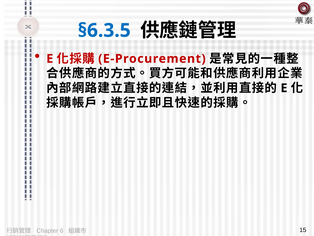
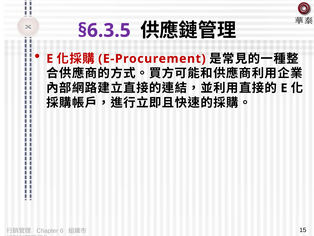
§6.3.5 colour: blue -> purple (104, 30)
